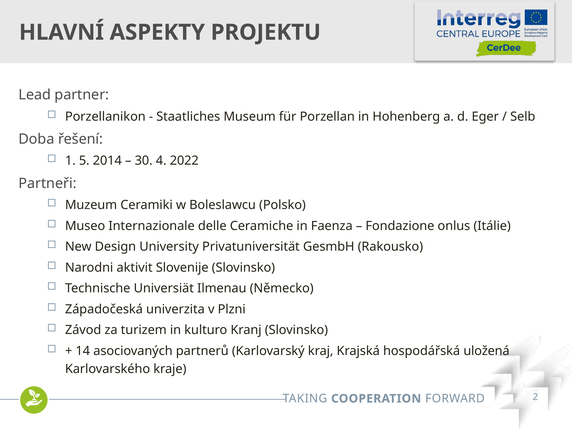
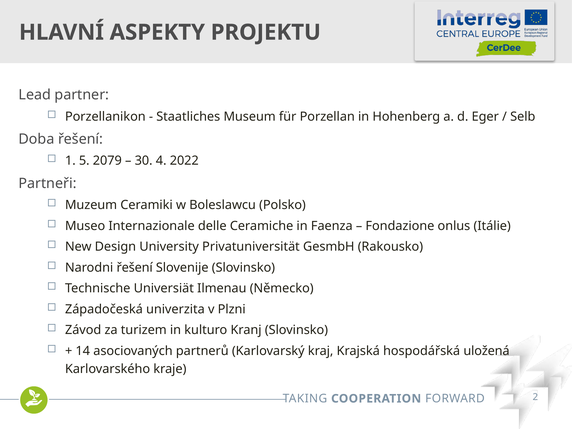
2014: 2014 -> 2079 (107, 161)
Narodni aktivit: aktivit -> řešení (135, 268)
